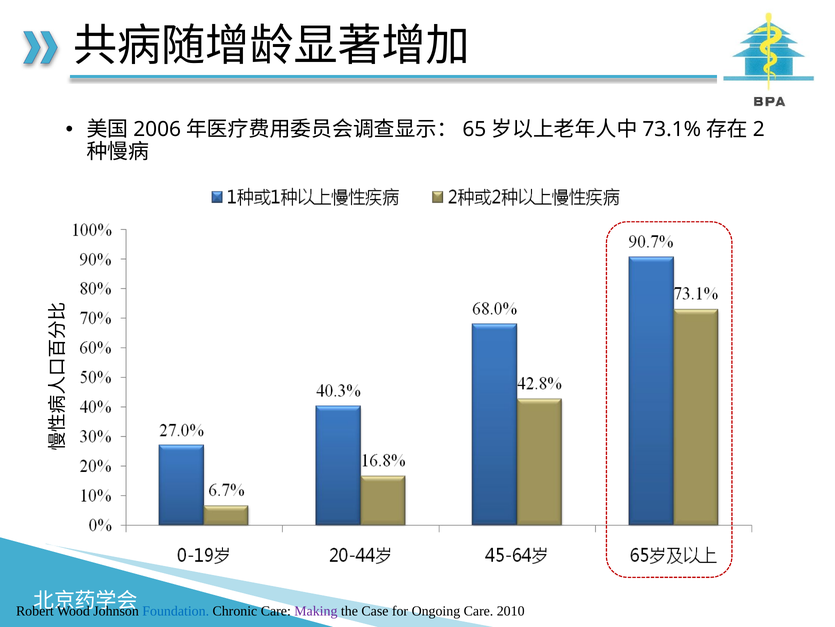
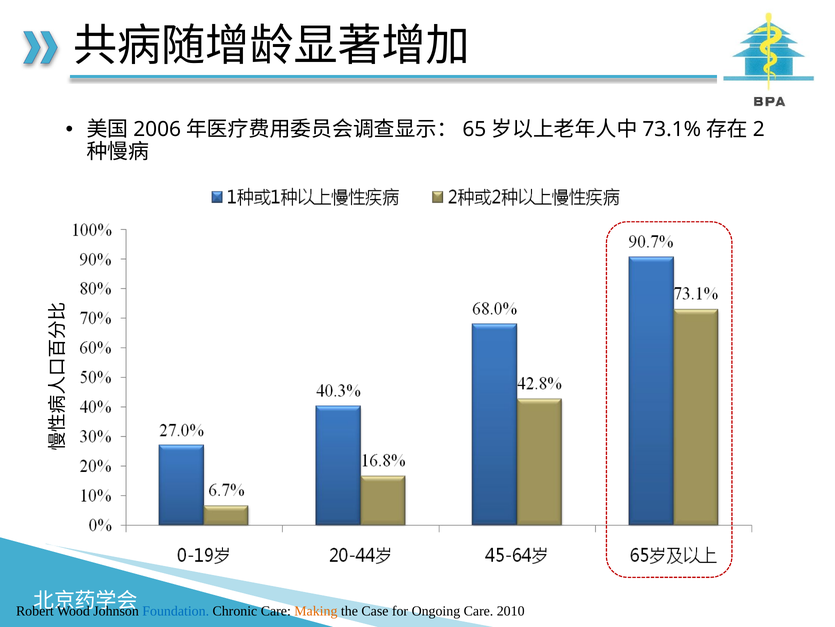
Making colour: purple -> orange (316, 610)
